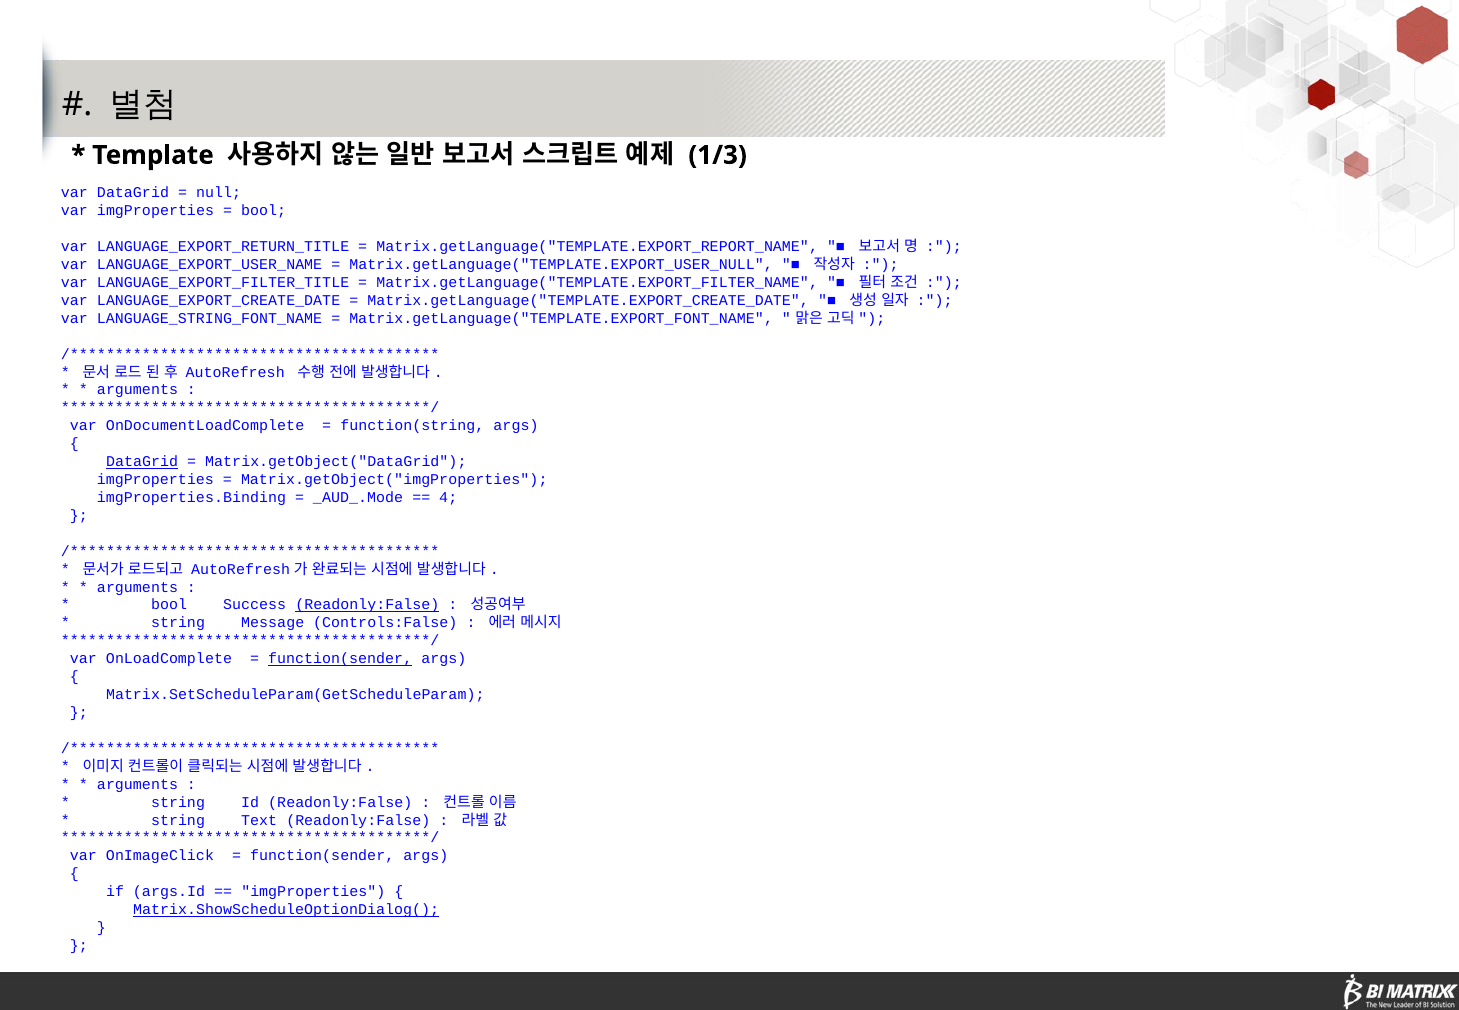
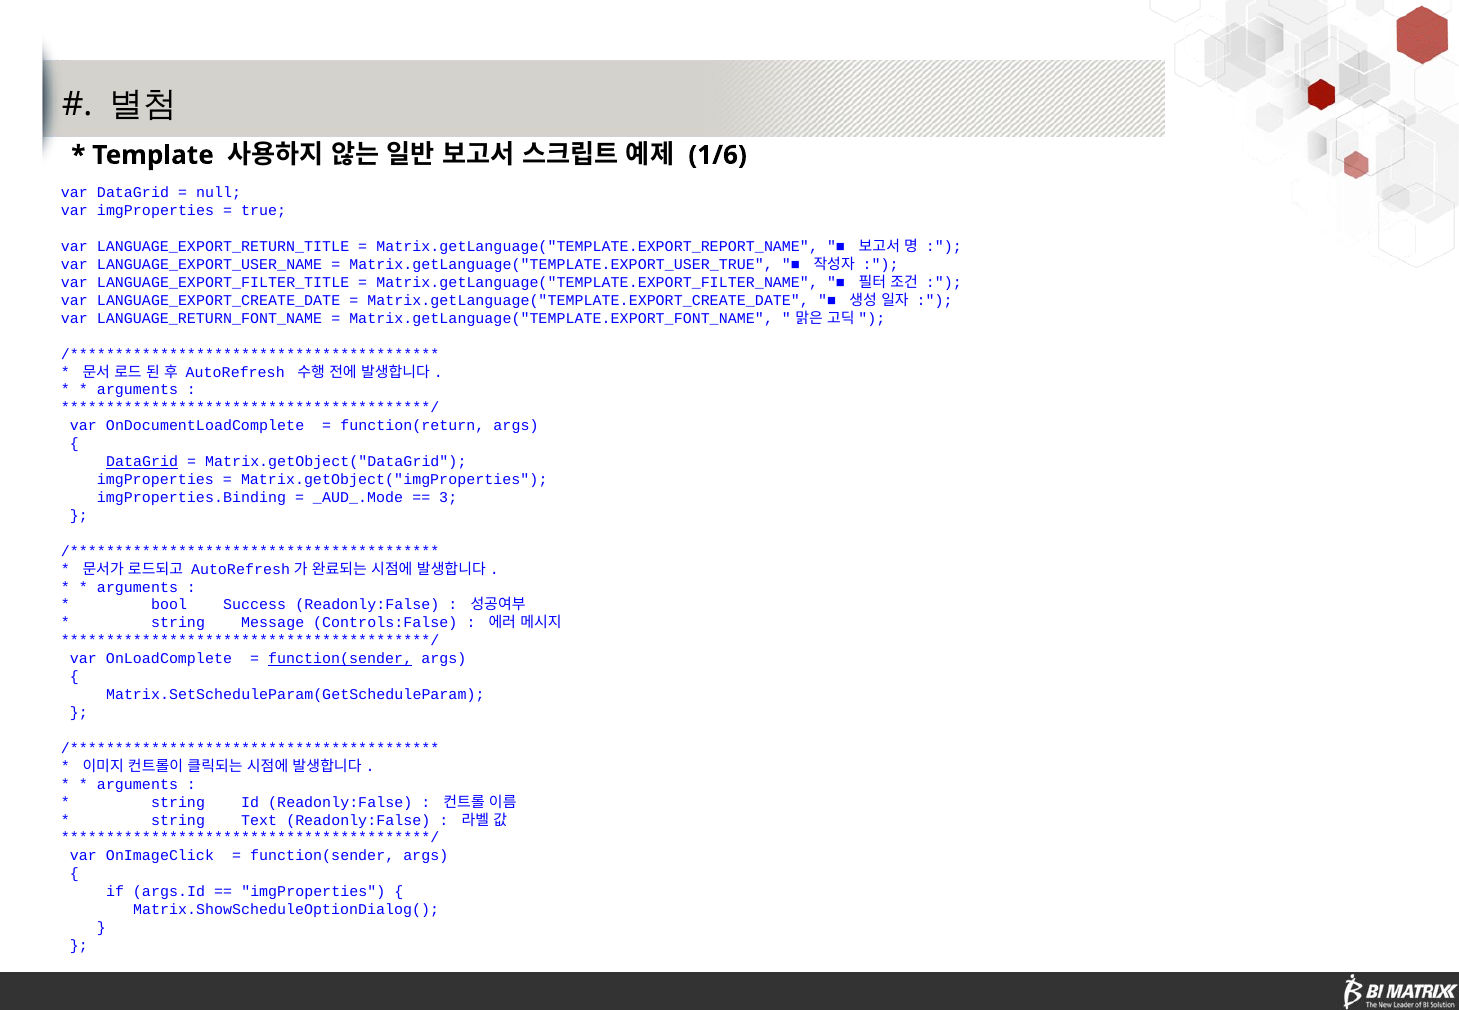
1/3: 1/3 -> 1/6 (718, 155)
bool: bool -> true (264, 211)
Matrix.getLanguage("TEMPLATE.EXPORT_USER_NULL: Matrix.getLanguage("TEMPLATE.EXPORT_USER_NULL -> Matrix.getLanguage("TEMPLATE.EXPORT_USER_TRUE (561, 265)
LANGUAGE_STRING_FONT_NAME: LANGUAGE_STRING_FONT_NAME -> LANGUAGE_RETURN_FONT_NAME (209, 318)
function(string: function(string -> function(return (412, 426)
4: 4 -> 3 (448, 498)
Readonly:False underline: present -> none (367, 605)
Matrix.ShowScheduleOptionDialog( underline: present -> none (286, 910)
